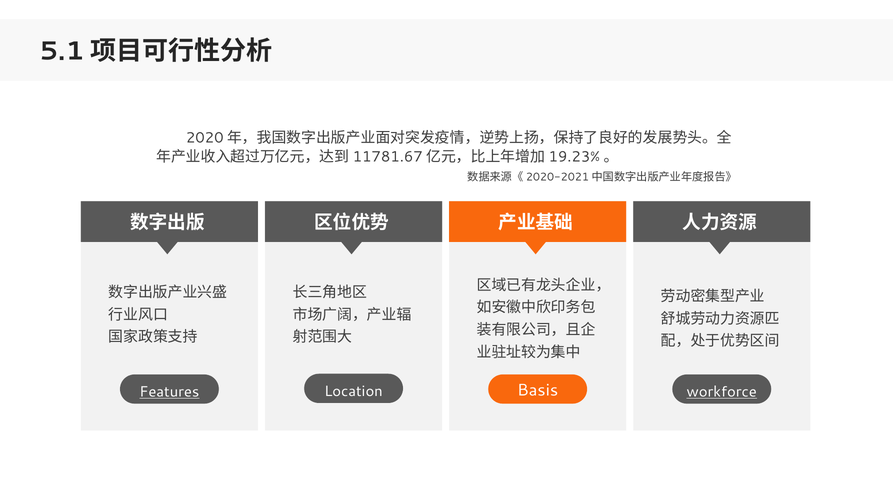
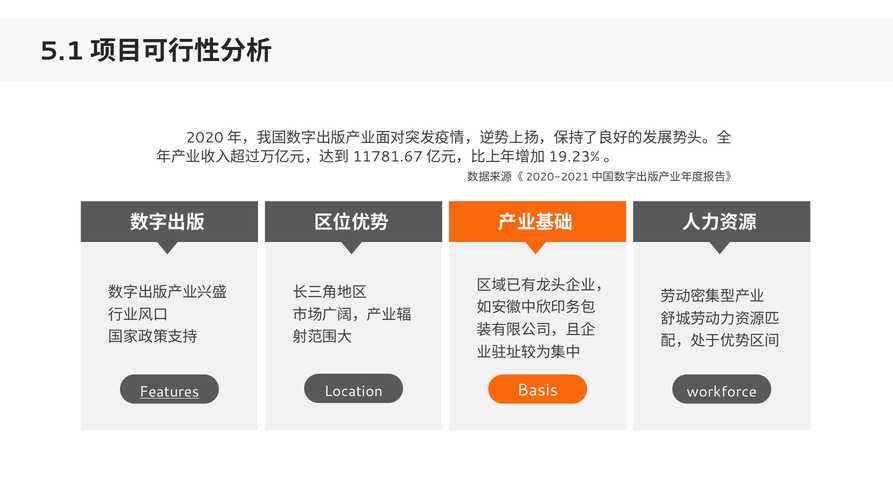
workforce underline: present -> none (722, 392)
